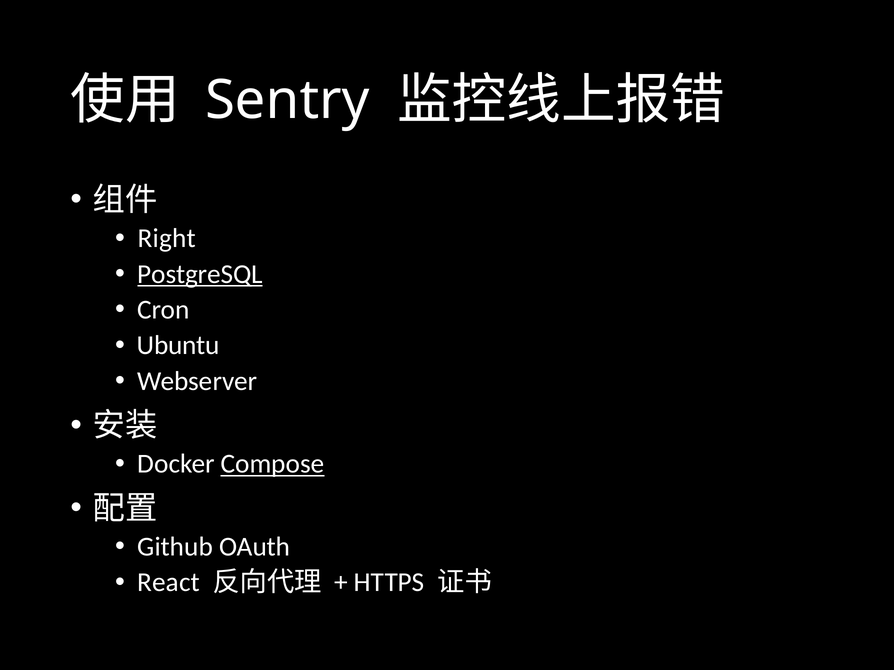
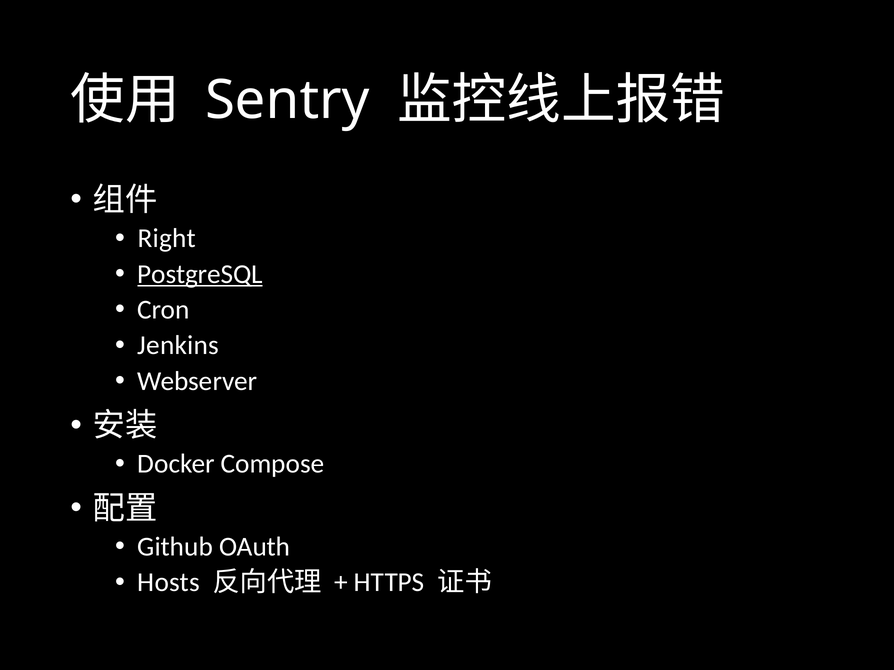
Ubuntu: Ubuntu -> Jenkins (178, 346)
Compose underline: present -> none (272, 464)
React: React -> Hosts (169, 583)
